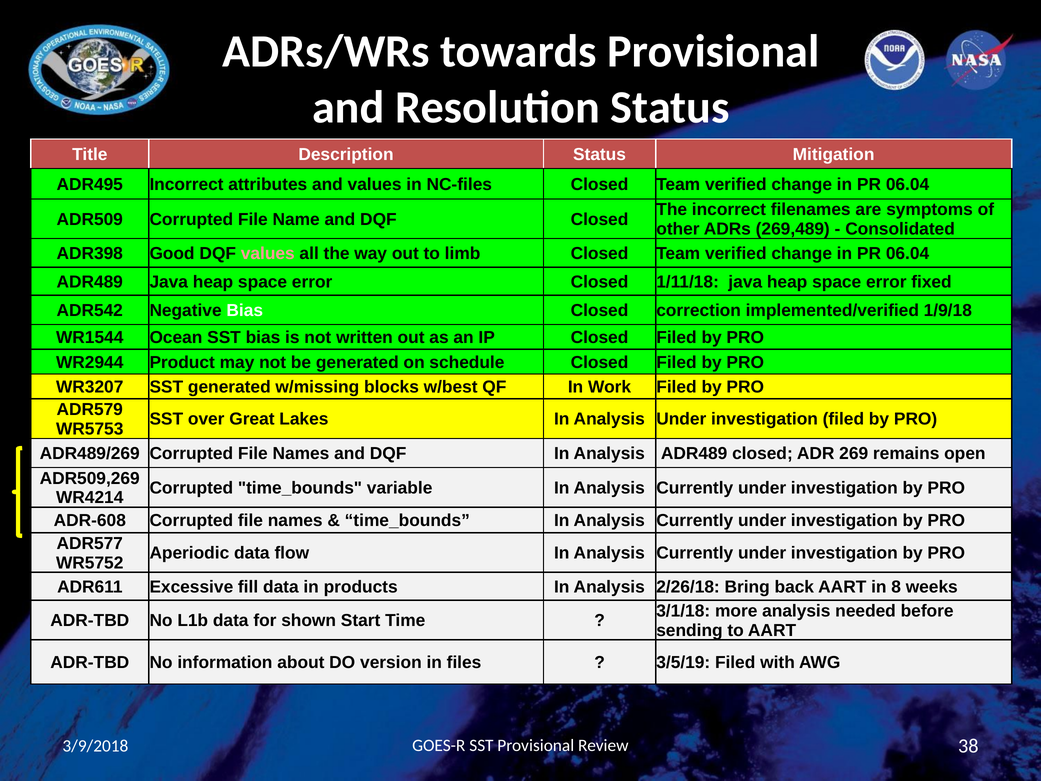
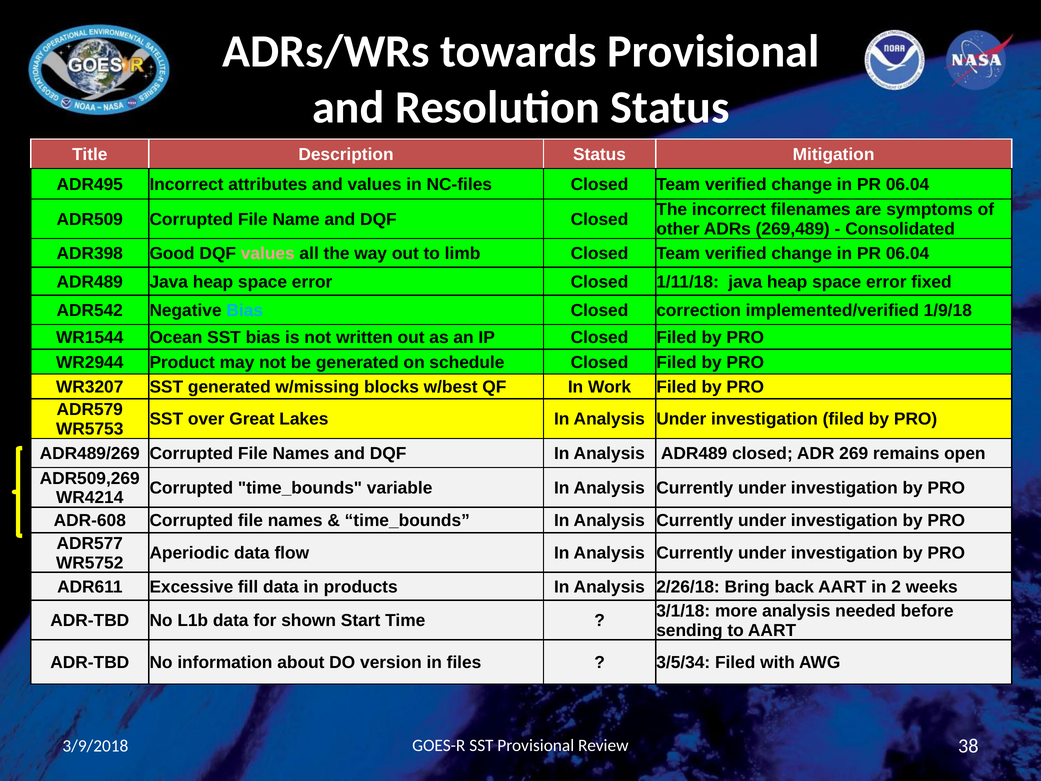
Bias colour: white -> light blue (245, 310)
8: 8 -> 2 (896, 587)
3/5/19: 3/5/19 -> 3/5/34 (683, 662)
